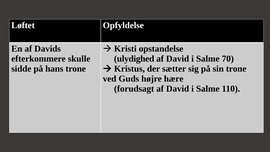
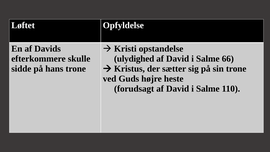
70: 70 -> 66 (228, 59)
hære: hære -> heste (174, 79)
